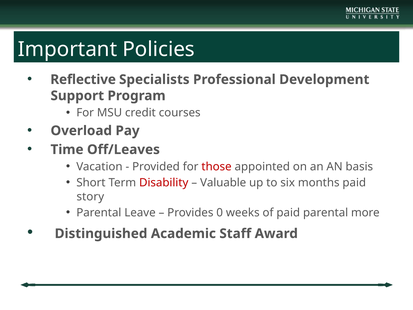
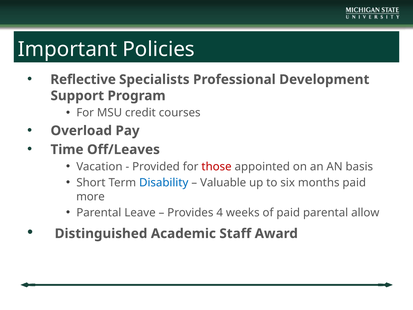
Disability colour: red -> blue (164, 183)
story: story -> more (90, 196)
0: 0 -> 4 (220, 213)
more: more -> allow (365, 213)
